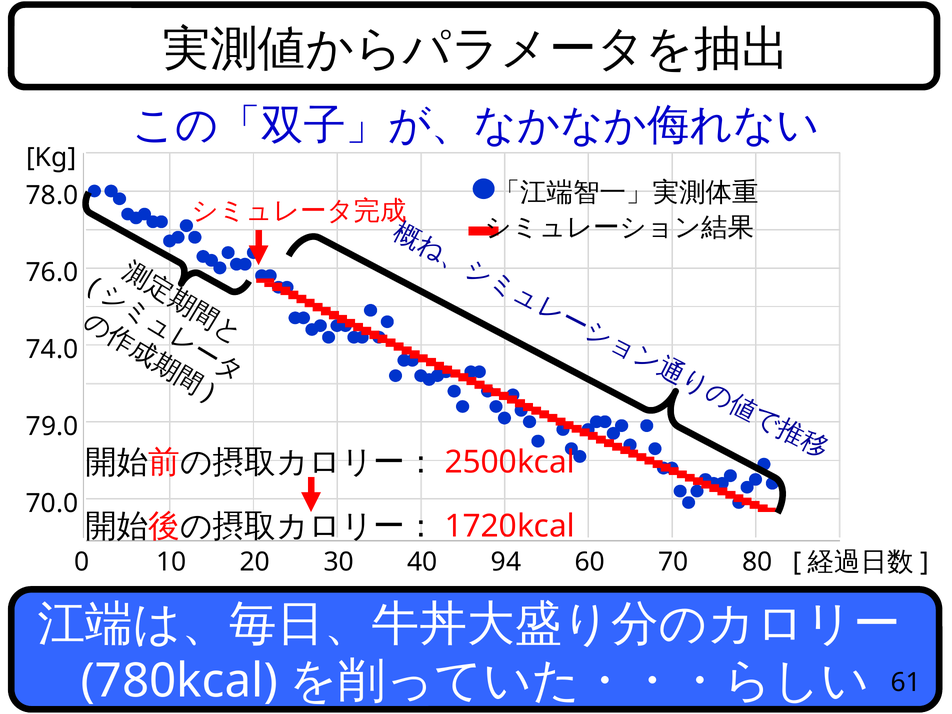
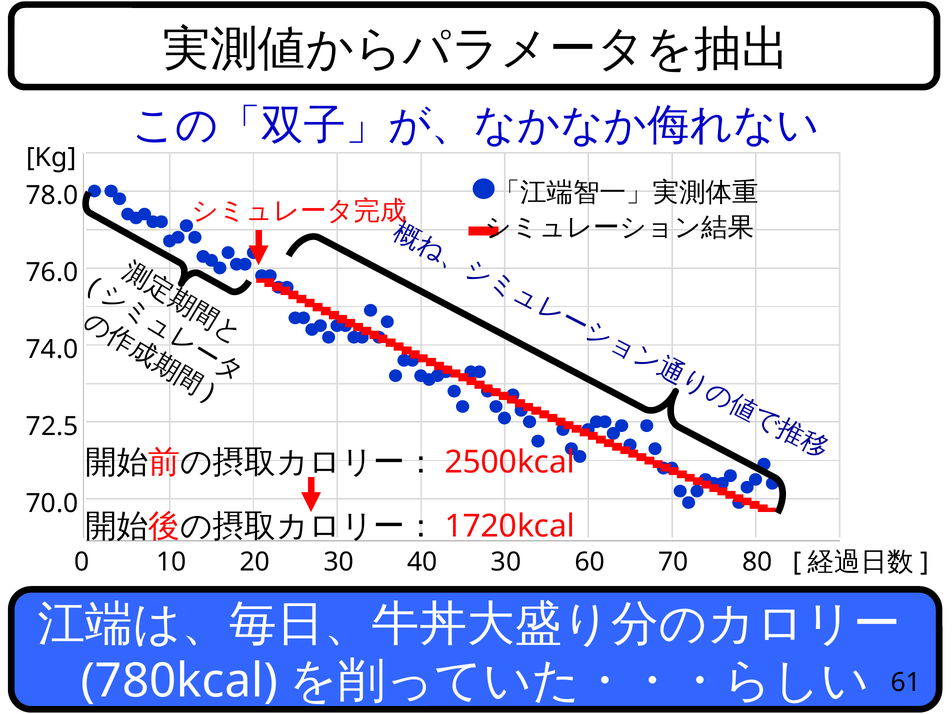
79.0: 79.0 -> 72.5 (52, 427)
40 94: 94 -> 30 (506, 562)
